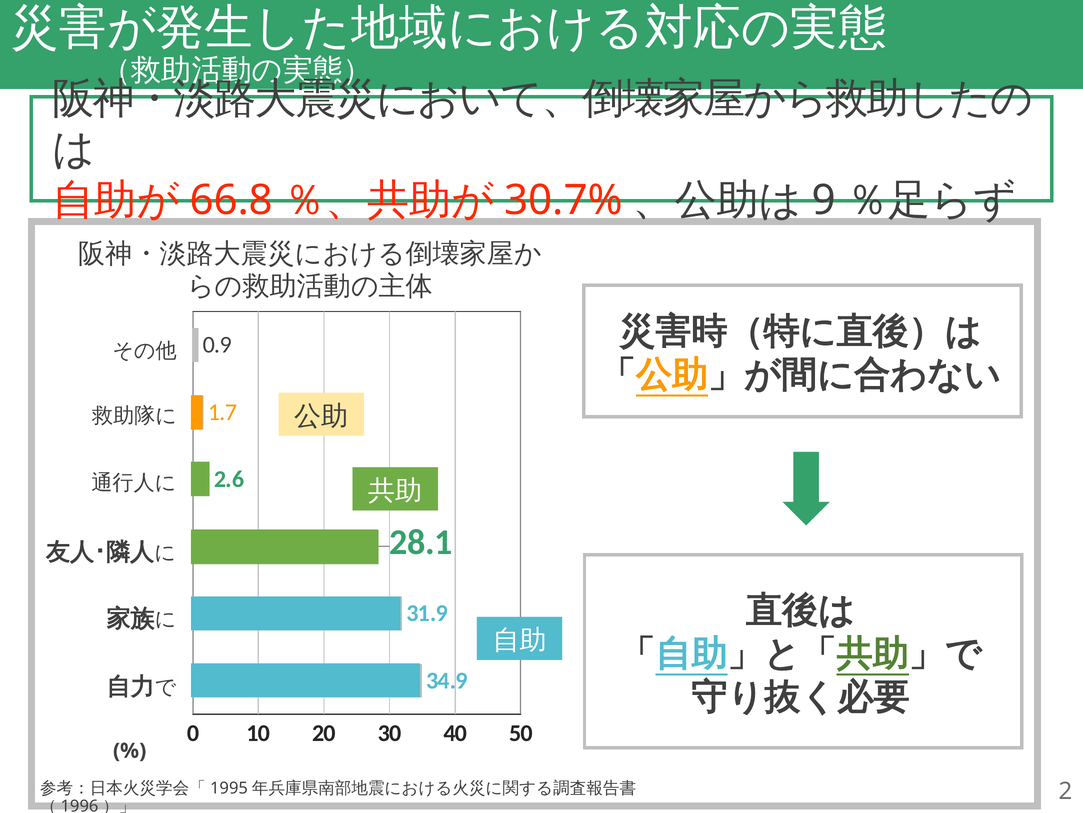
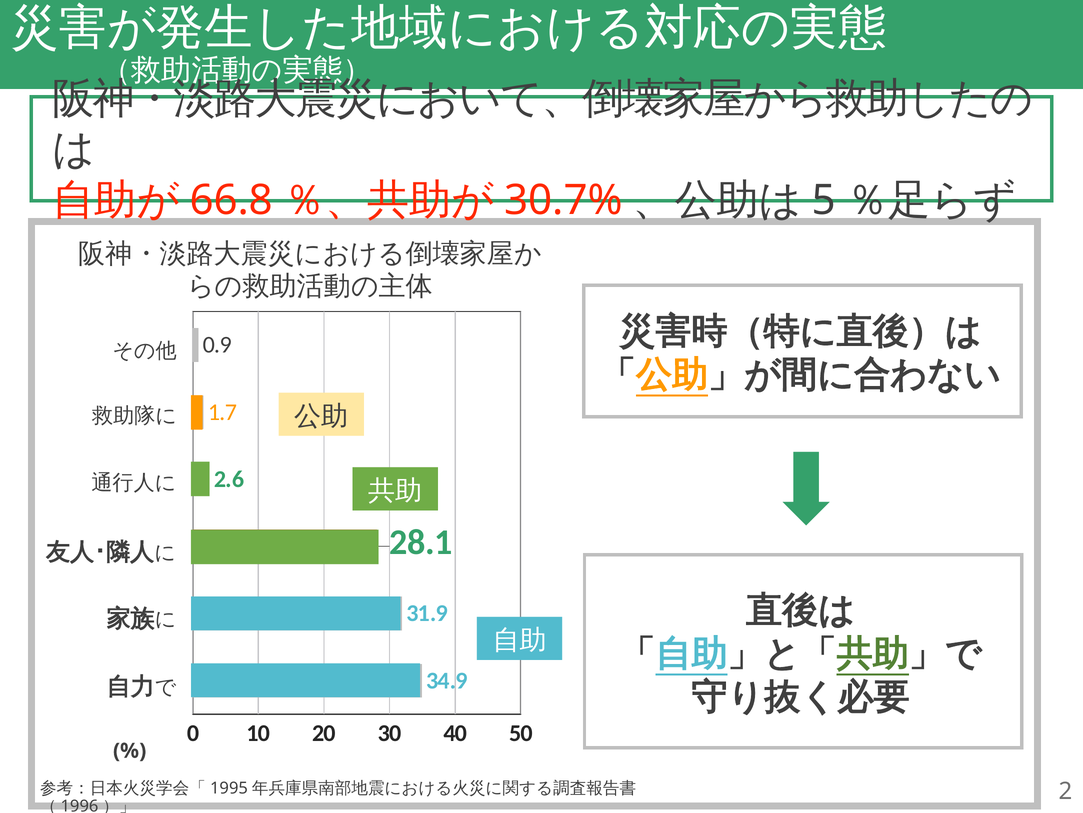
9: 9 -> 5 (824, 200)
